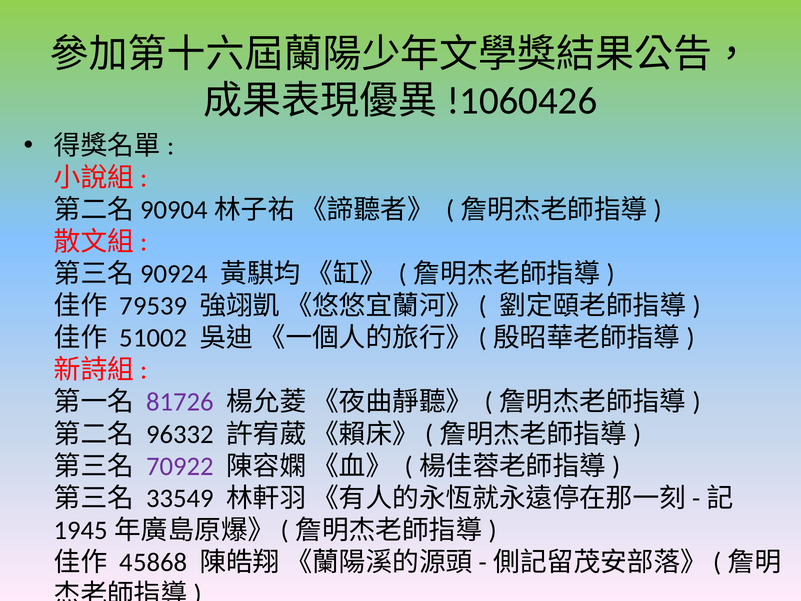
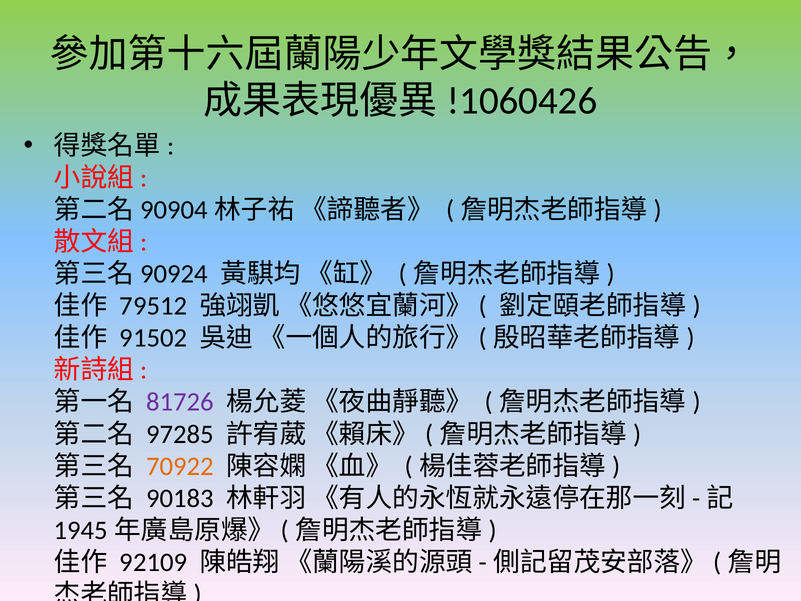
79539: 79539 -> 79512 (153, 306)
51002: 51002 -> 91502 (153, 338)
96332: 96332 -> 97285 (180, 434)
70922 colour: purple -> orange (180, 466)
33549: 33549 -> 90183 (180, 498)
45868: 45868 -> 92109 (153, 562)
